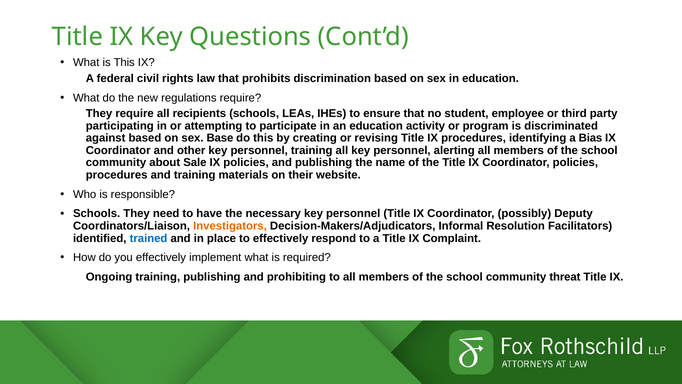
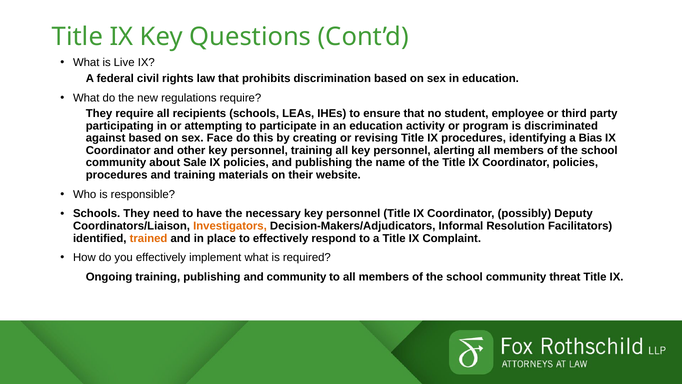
is This: This -> Live (124, 62)
Base: Base -> Face (220, 138)
trained colour: blue -> orange (149, 238)
and prohibiting: prohibiting -> community (297, 277)
